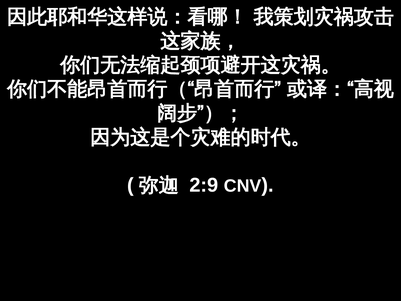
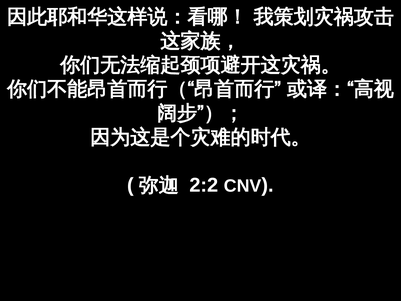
2:9: 2:9 -> 2:2 (204, 185)
